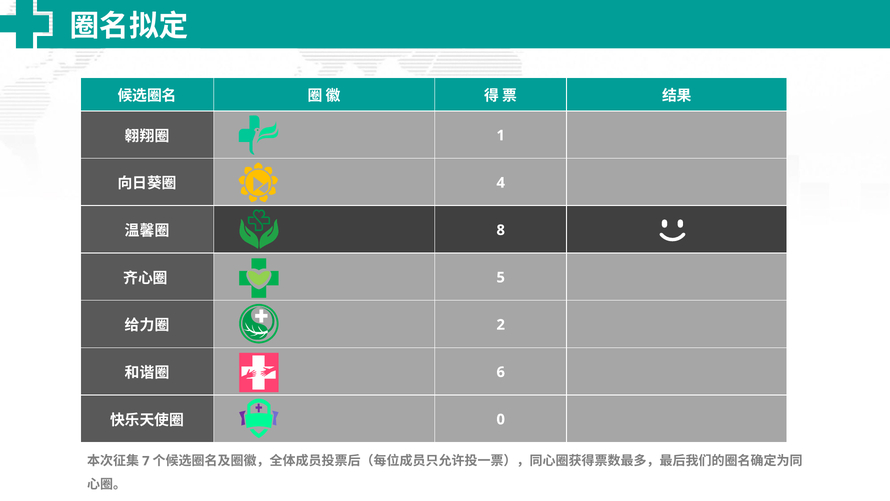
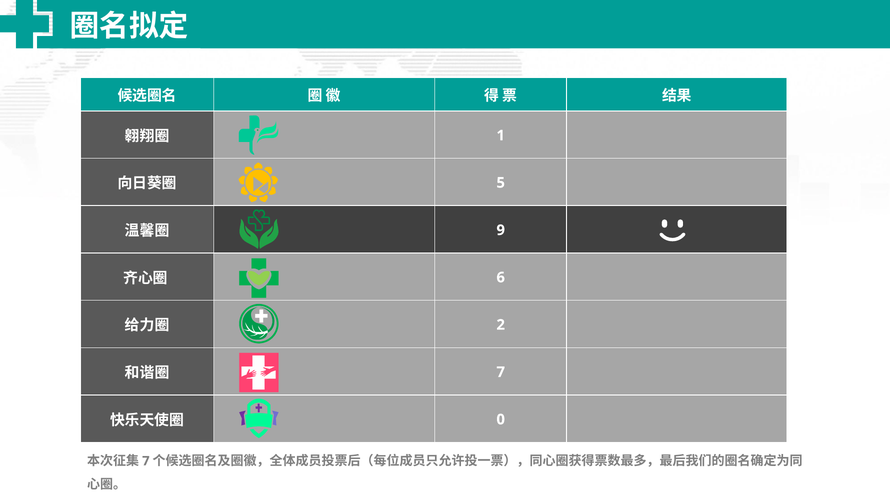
4: 4 -> 5 (501, 183)
8: 8 -> 9 (501, 230)
5: 5 -> 6 (501, 277)
6: 6 -> 7 (501, 372)
